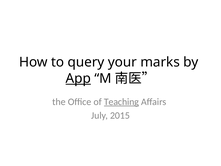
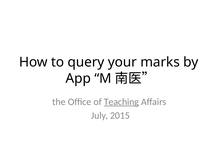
App underline: present -> none (78, 78)
